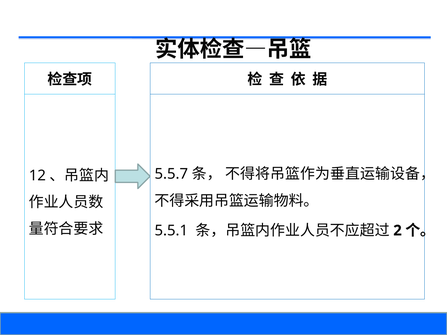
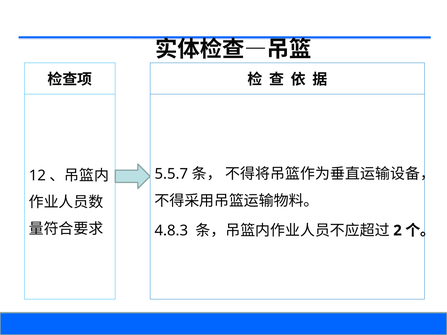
5.5.1: 5.5.1 -> 4.8.3 (171, 231)
